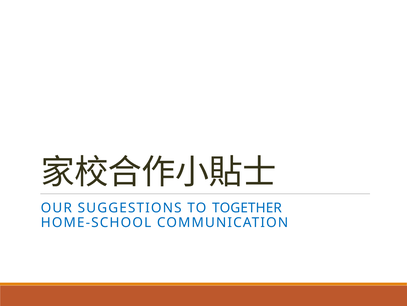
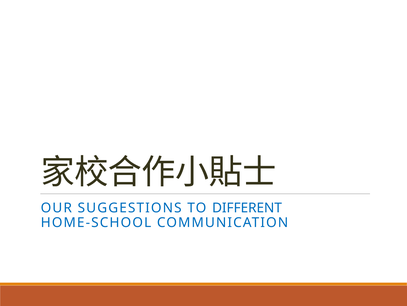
TOGETHER: TOGETHER -> DIFFERENT (247, 207)
